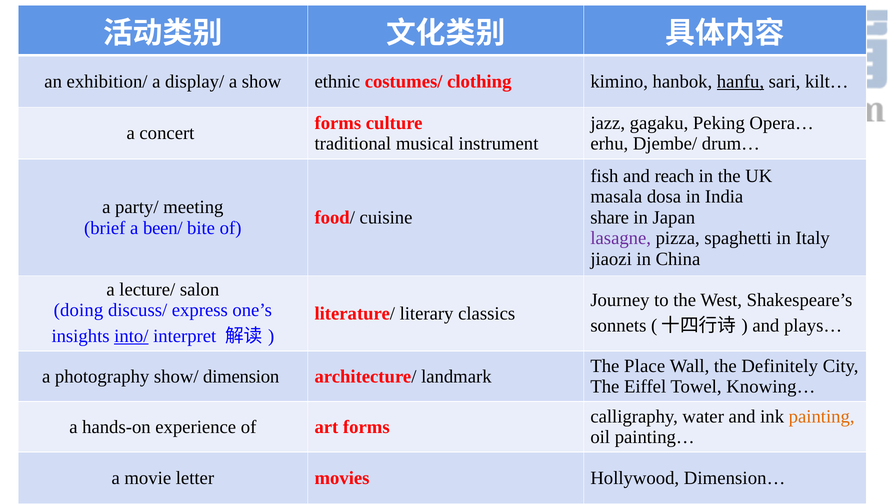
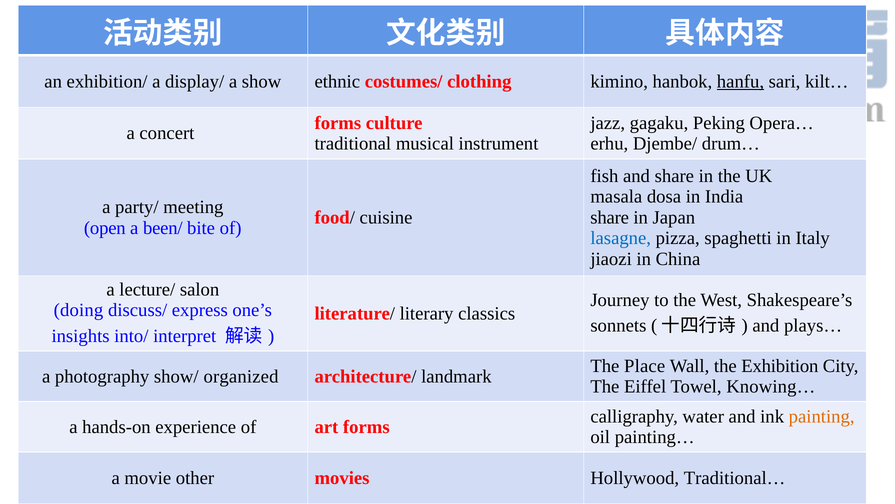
and reach: reach -> share (674, 176)
brief: brief -> open (105, 228)
lasagne colour: purple -> blue (621, 238)
into/ underline: present -> none (131, 336)
Definitely: Definitely -> Exhibition (780, 366)
dimension: dimension -> organized (241, 376)
letter: letter -> other (195, 478)
Dimension…: Dimension… -> Traditional… (735, 478)
